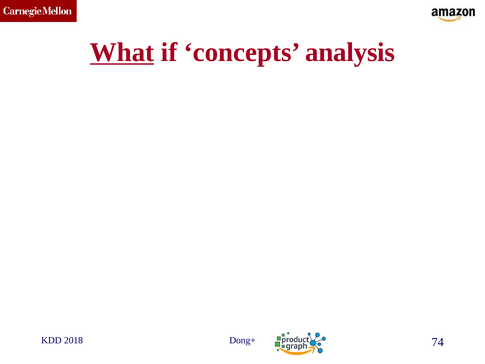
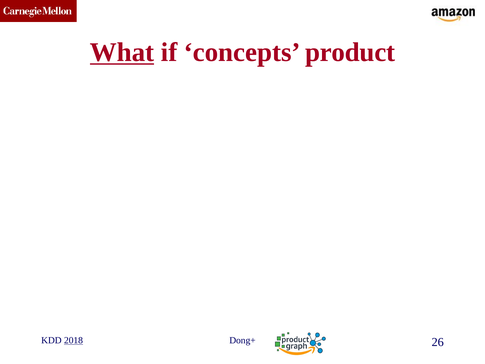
analysis: analysis -> product (350, 52)
2018 underline: none -> present (73, 340)
74: 74 -> 26 (438, 342)
